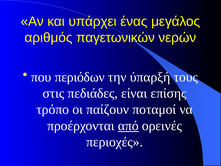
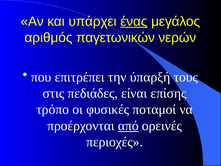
ένας underline: none -> present (134, 21)
περιόδων: περιόδων -> επιτρέπει (80, 77)
παίζουν: παίζουν -> φυσικές (108, 109)
